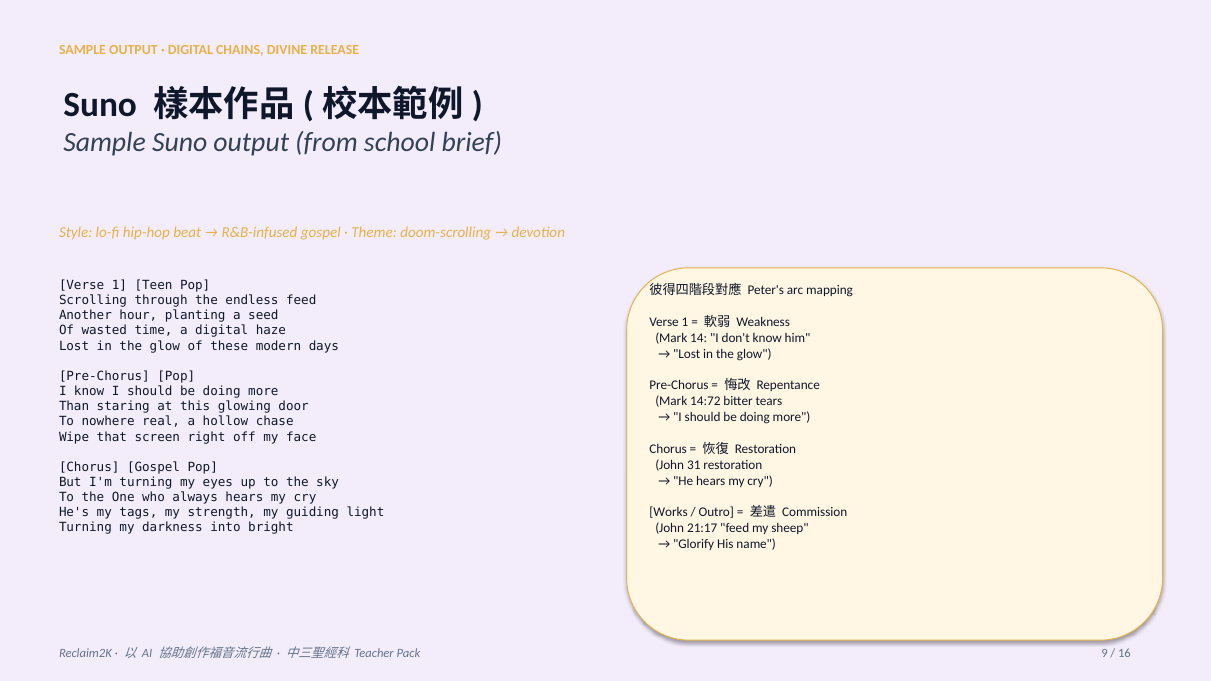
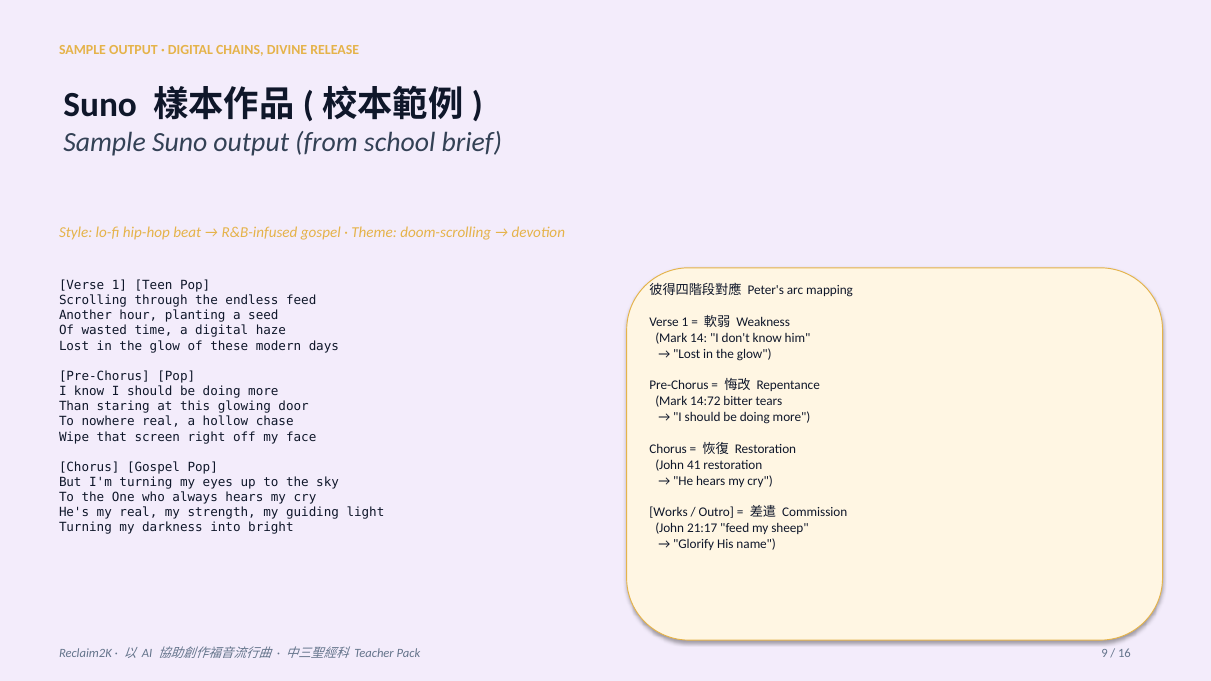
31: 31 -> 41 (694, 465)
my tags: tags -> real (138, 513)
